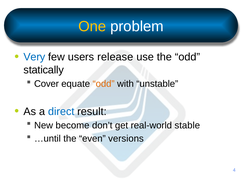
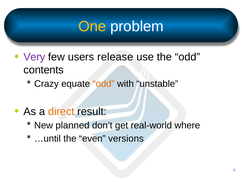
Very colour: blue -> purple (34, 57)
statically: statically -> contents (44, 70)
Cover: Cover -> Crazy (46, 84)
direct colour: blue -> orange (61, 111)
become: become -> planned (73, 125)
stable: stable -> where (187, 125)
